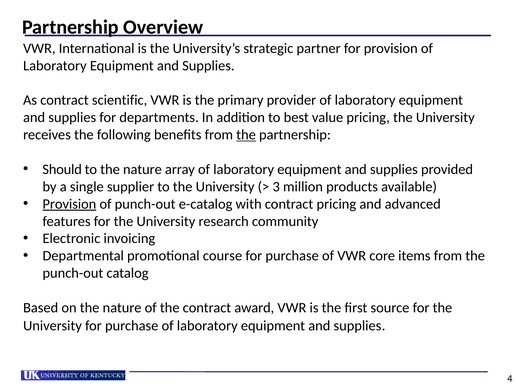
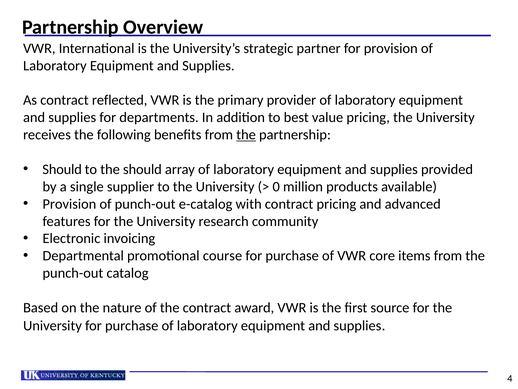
scientific: scientific -> reflected (120, 100)
to the nature: nature -> should (142, 169)
3: 3 -> 0 (276, 186)
Provision underline: present -> none (69, 204)
